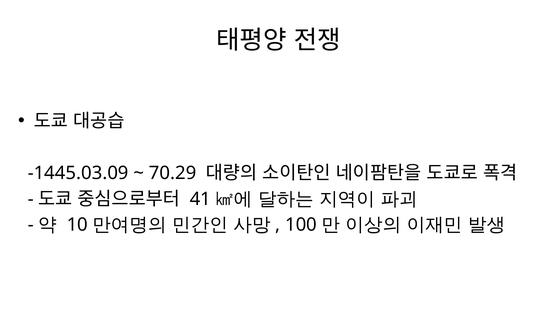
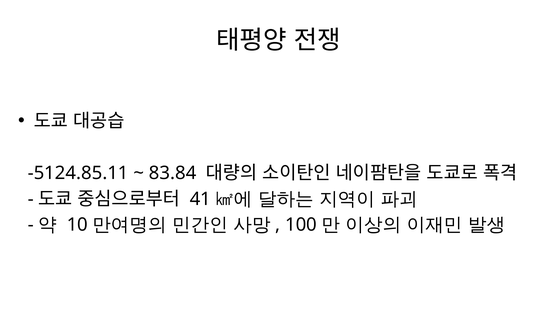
-1445.03.09: -1445.03.09 -> -5124.85.11 (78, 173)
70.29: 70.29 -> 83.84 (173, 173)
